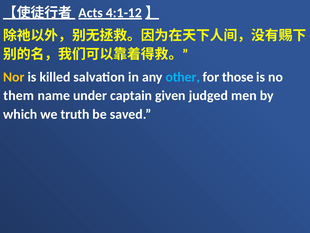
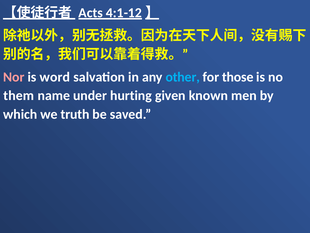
Nor colour: yellow -> pink (14, 77)
killed: killed -> word (55, 77)
captain: captain -> hurting (131, 95)
judged: judged -> known (208, 95)
